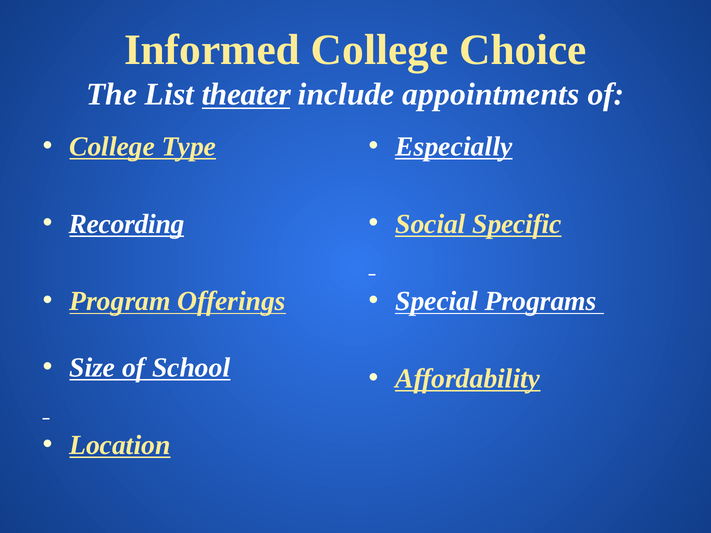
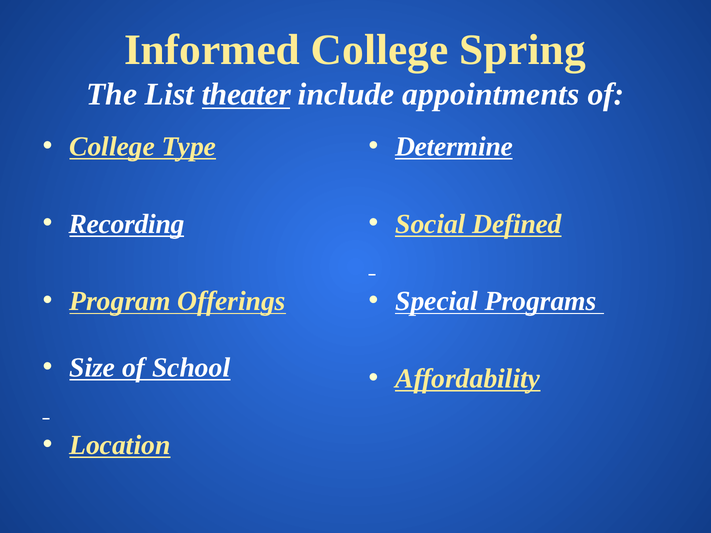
Choice: Choice -> Spring (523, 50)
Especially: Especially -> Determine (454, 147)
Specific: Specific -> Defined (517, 224)
